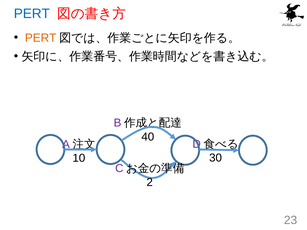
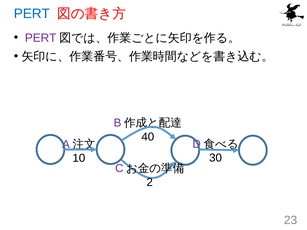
PERT colour: orange -> purple (41, 38)
